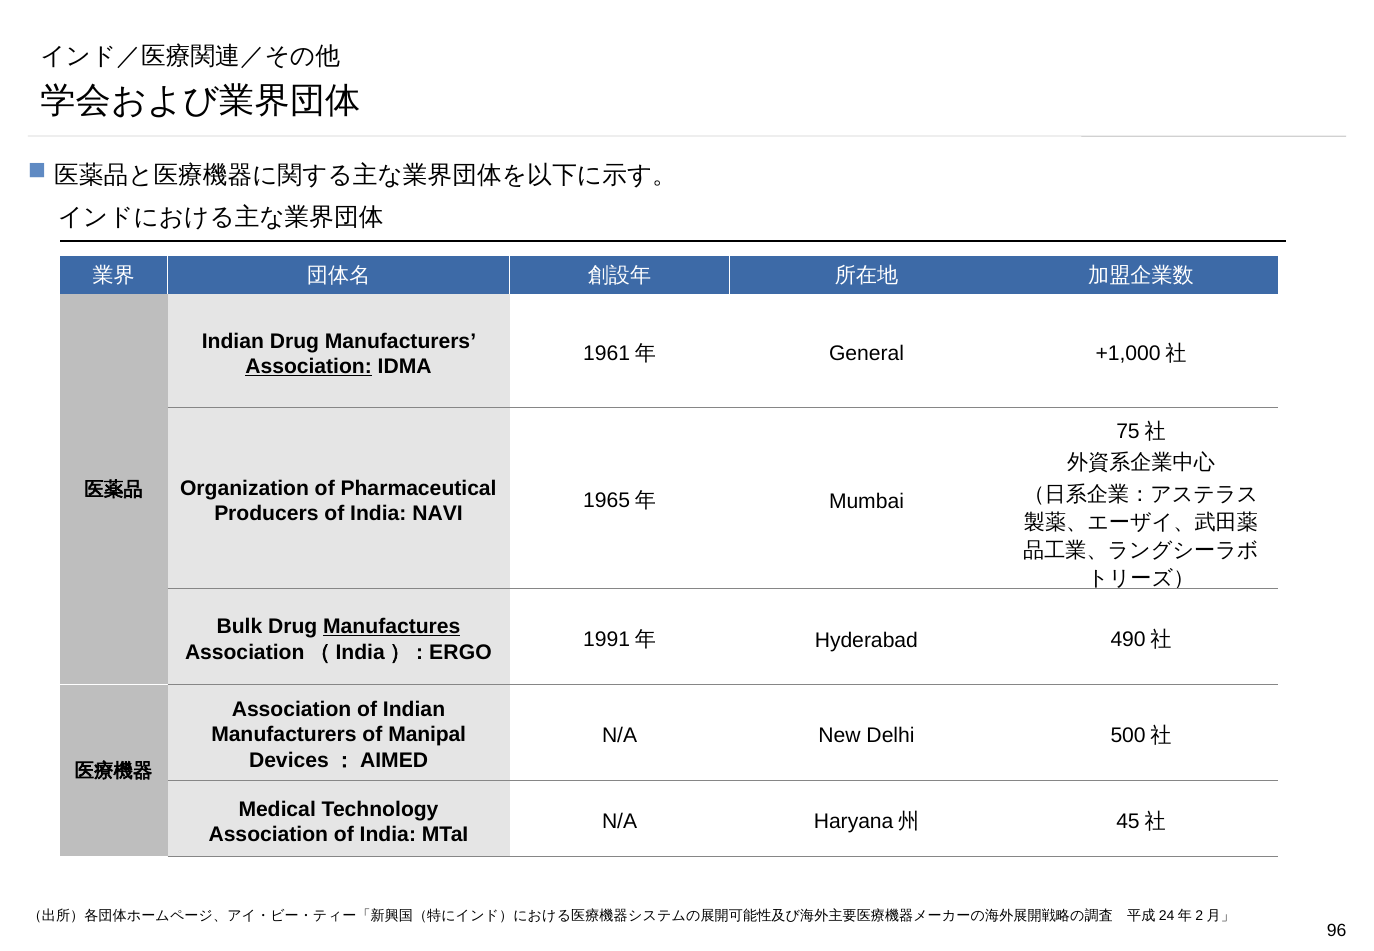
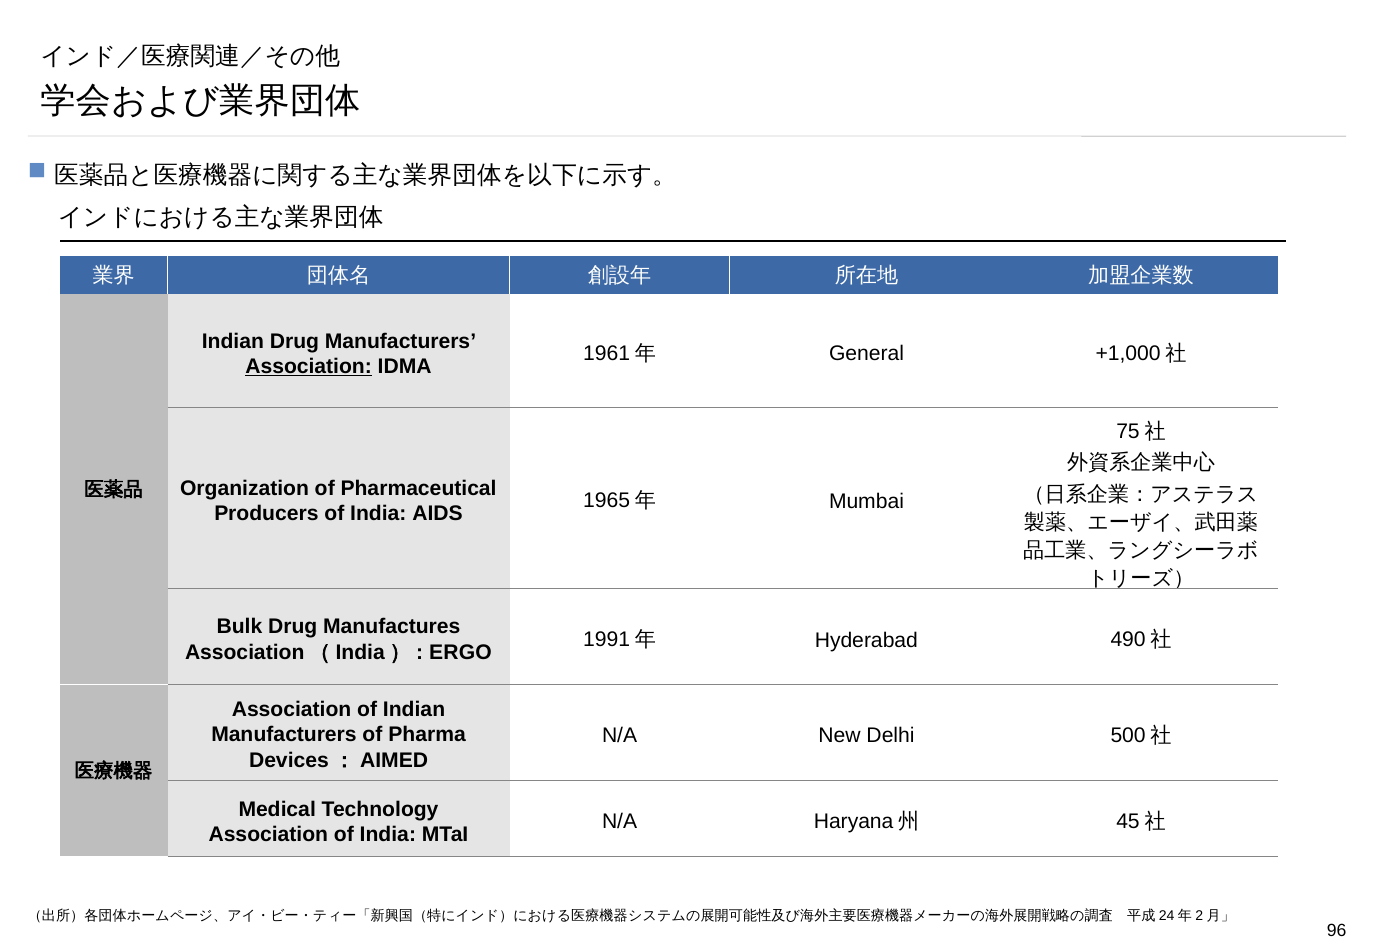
NAVI: NAVI -> AIDS (438, 514)
Manufactures underline: present -> none (392, 626)
Manipal: Manipal -> Pharma (427, 734)
